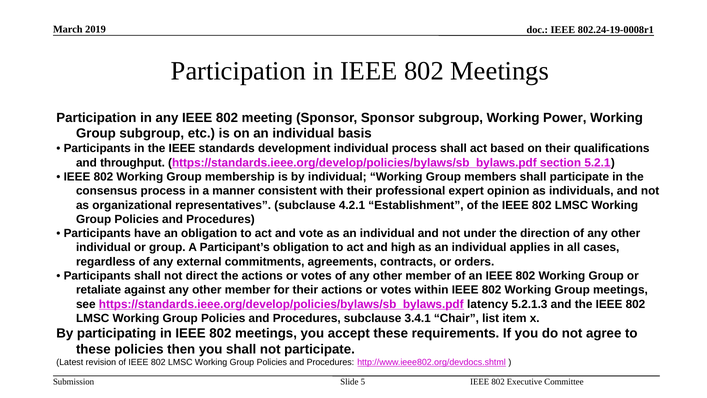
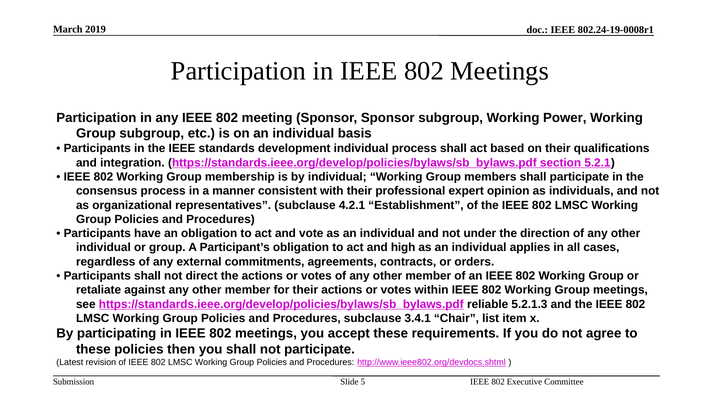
throughput: throughput -> integration (132, 163)
latency: latency -> reliable (488, 304)
